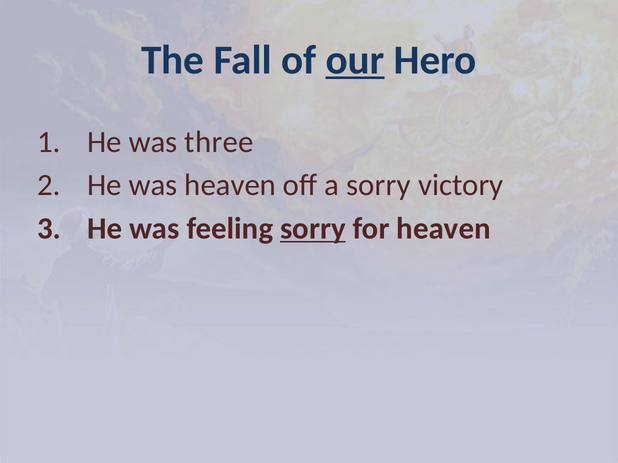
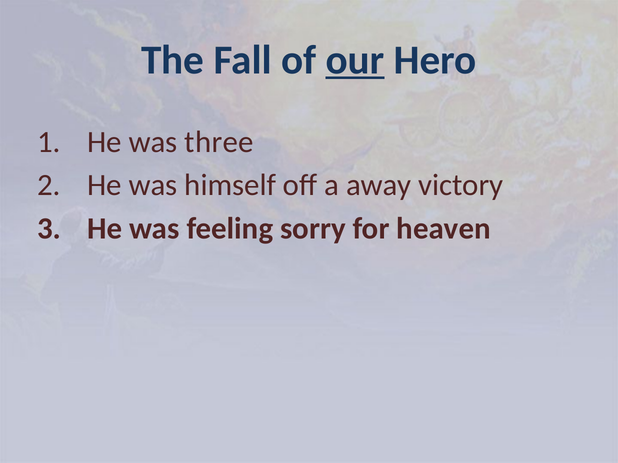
was heaven: heaven -> himself (230, 185)
a sorry: sorry -> away (379, 185)
sorry underline: present -> none (313, 229)
